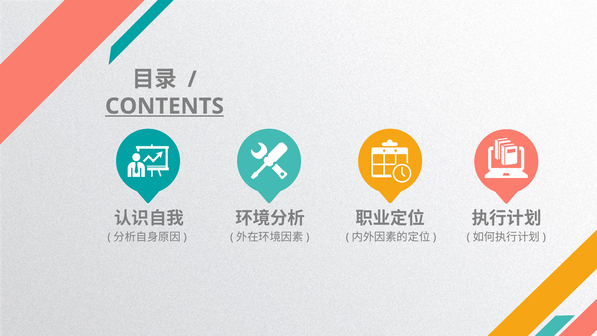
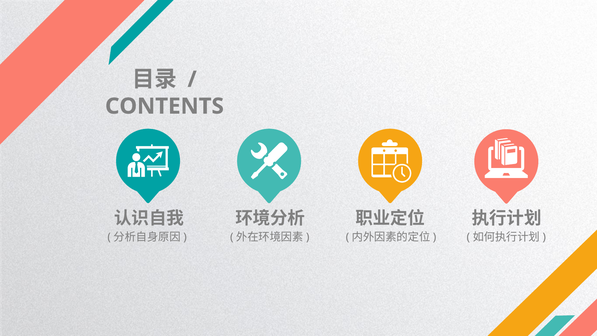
CONTENTS underline: present -> none (164, 106)
